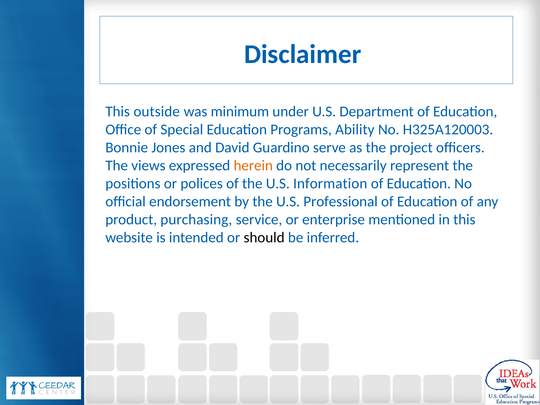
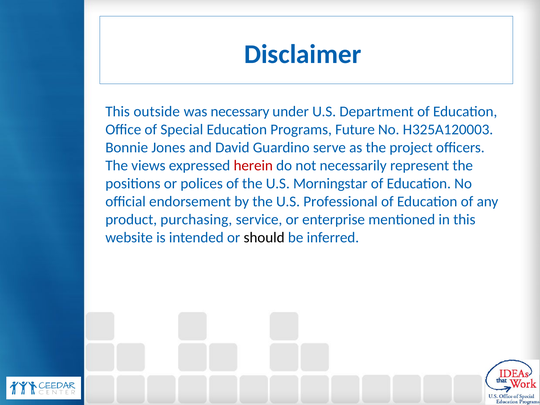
minimum: minimum -> necessary (240, 111)
Ability: Ability -> Future (355, 129)
herein colour: orange -> red (253, 165)
Information: Information -> Morningstar (330, 183)
